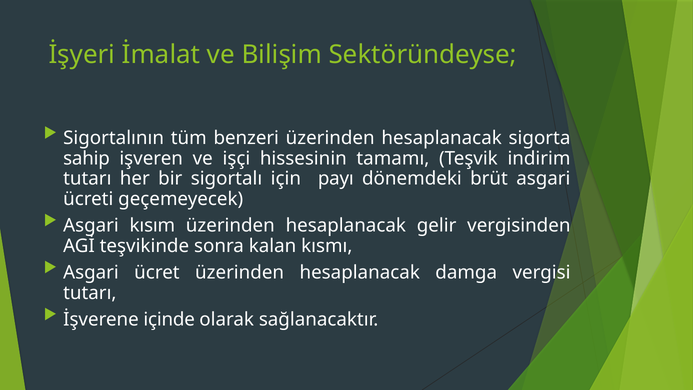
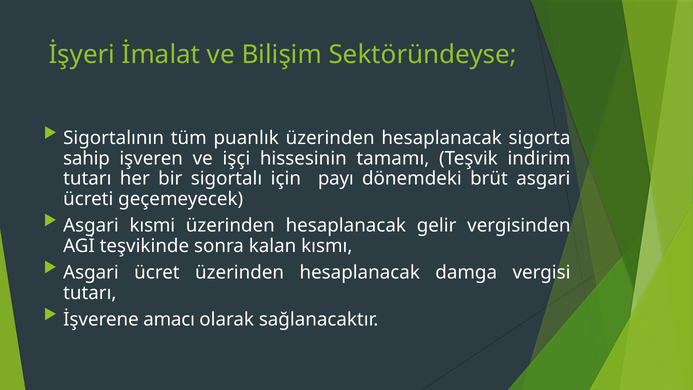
benzeri: benzeri -> puanlık (246, 138)
kısım: kısım -> kısmi (152, 226)
içinde: içinde -> amacı (169, 320)
